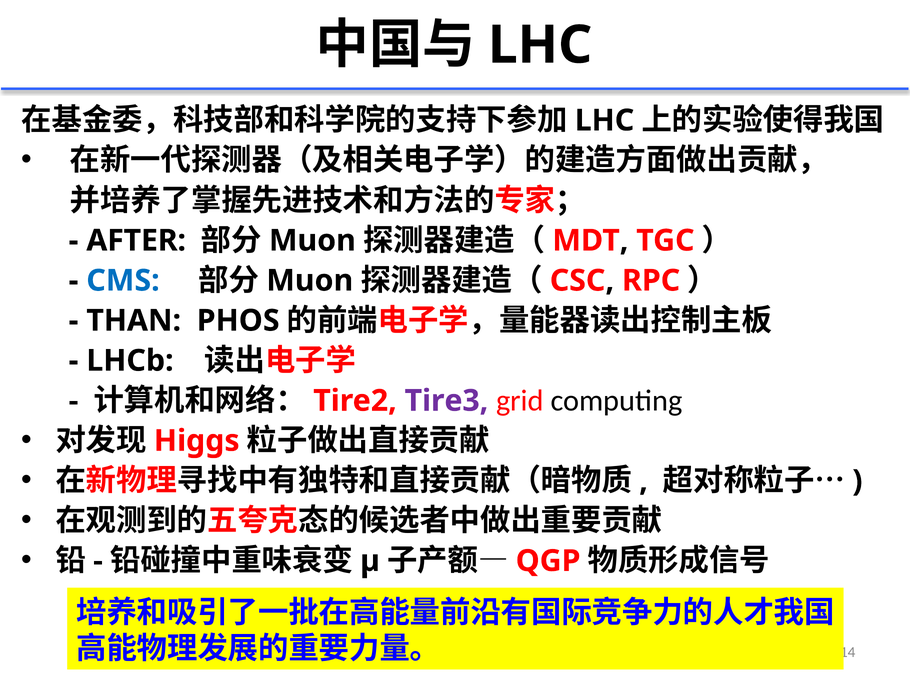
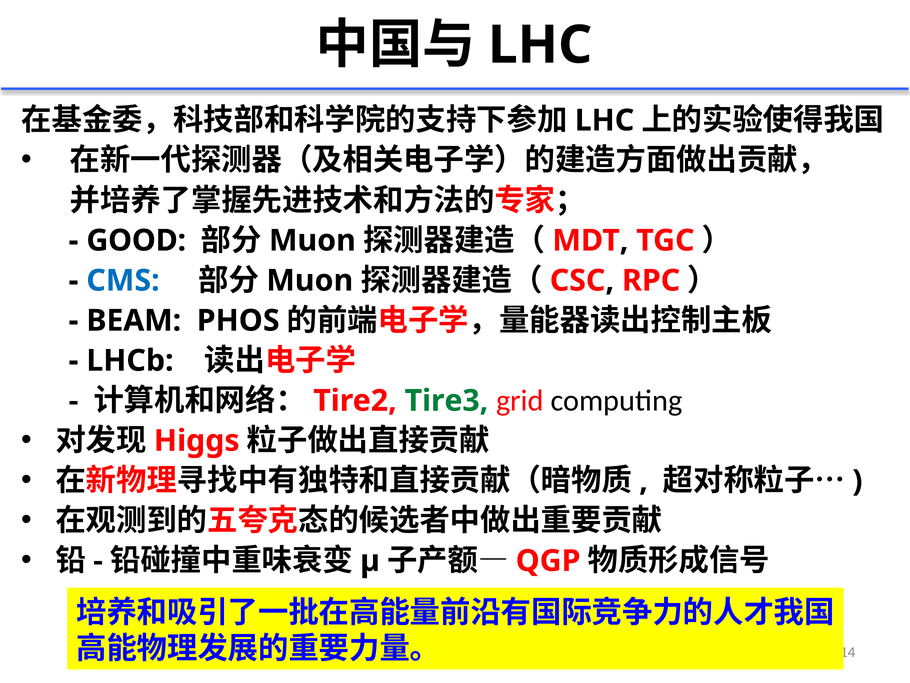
AFTER: AFTER -> GOOD (136, 240)
THAN: THAN -> BEAM (134, 320)
Tire3 colour: purple -> green (446, 400)
